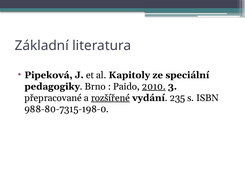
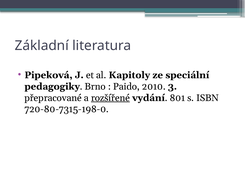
2010 underline: present -> none (154, 87)
235: 235 -> 801 (177, 98)
988-80-7315-198-0: 988-80-7315-198-0 -> 720-80-7315-198-0 (67, 110)
